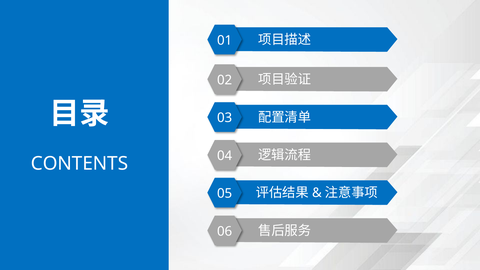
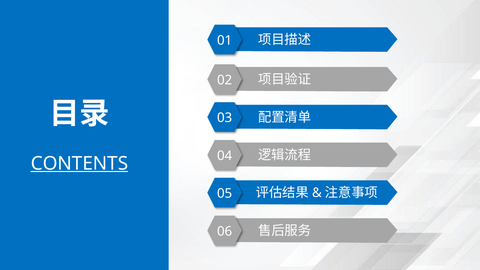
CONTENTS underline: none -> present (80, 163)
